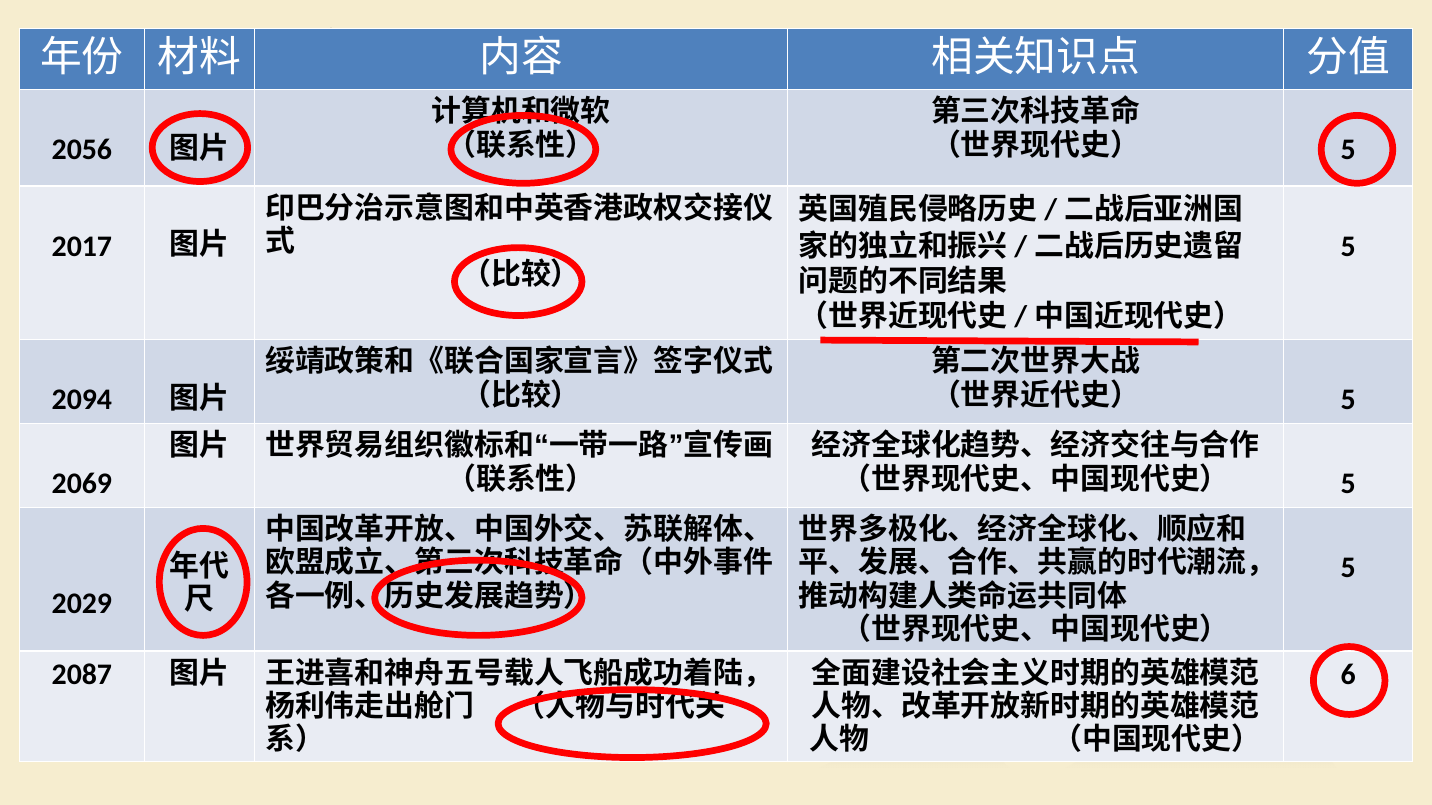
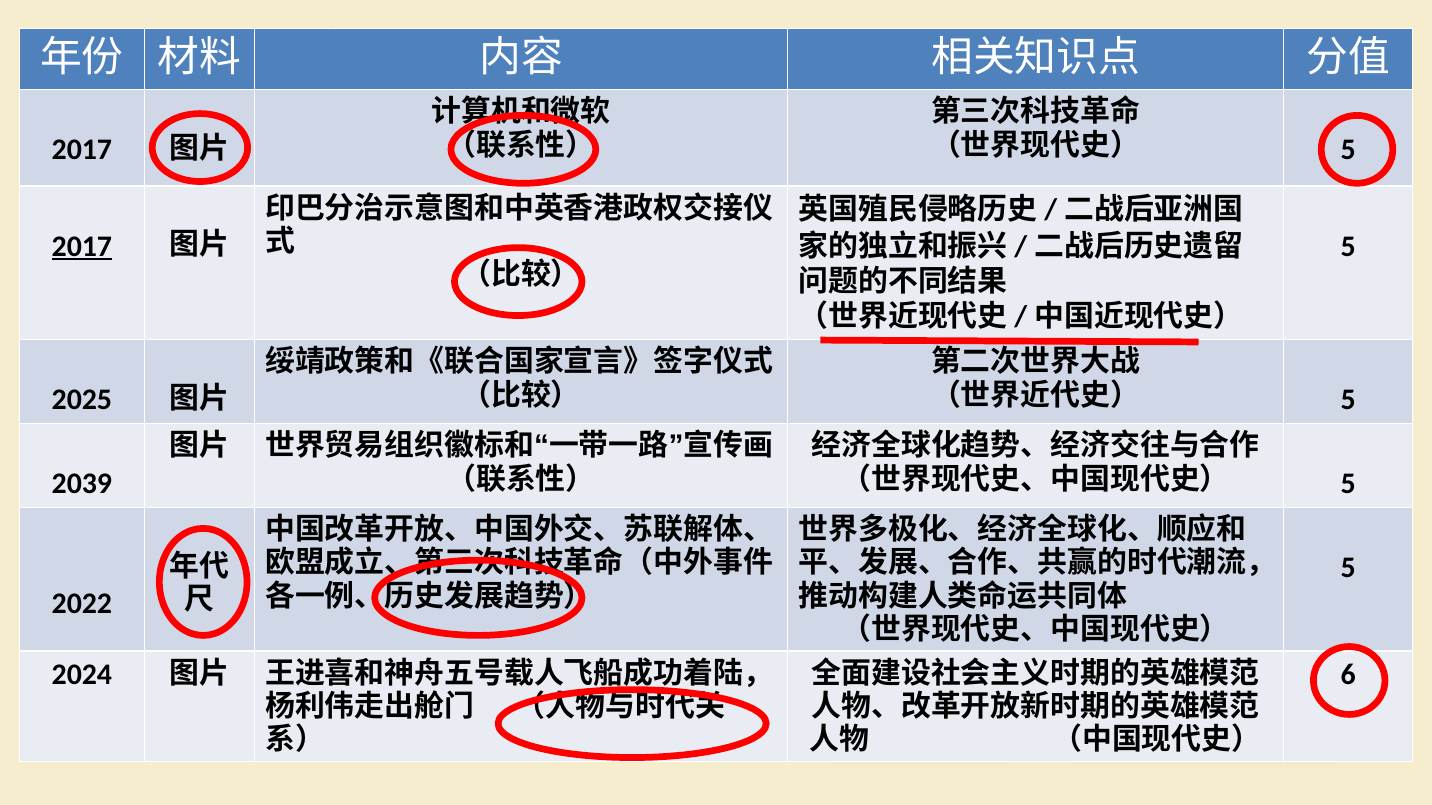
2056: 2056 -> 2017 (82, 150)
2017 underline: none -> present (82, 247)
2094: 2094 -> 2025 (82, 400)
2069: 2069 -> 2039 (82, 484)
2029: 2029 -> 2022 (82, 605)
2087: 2087 -> 2024 (82, 675)
